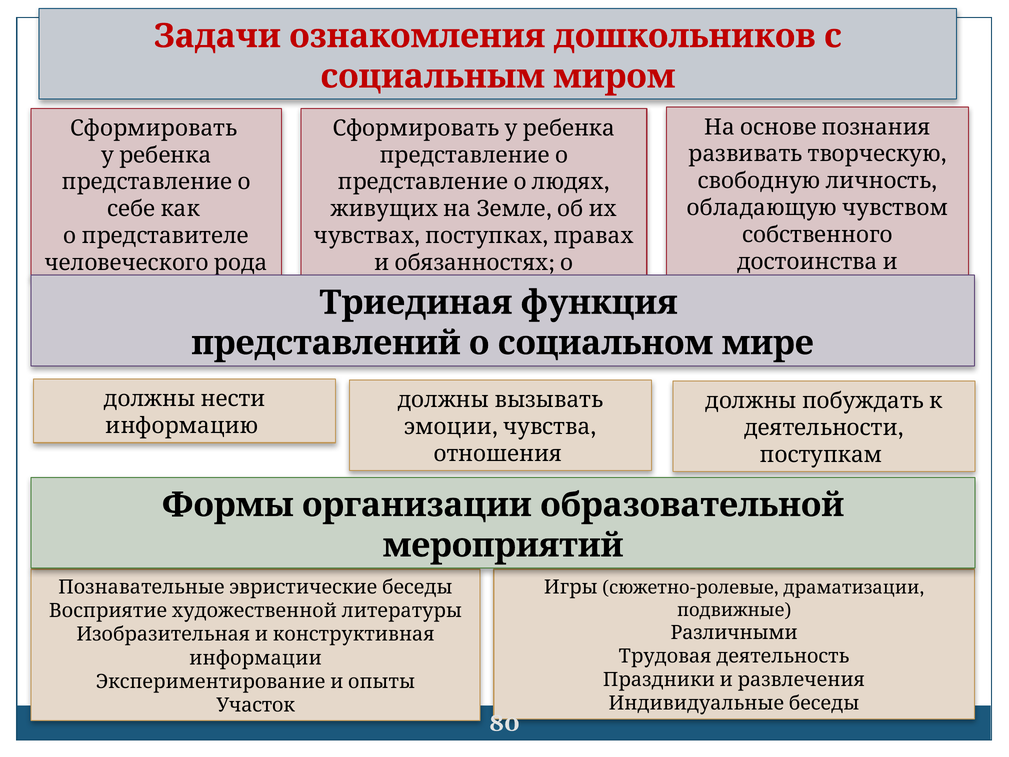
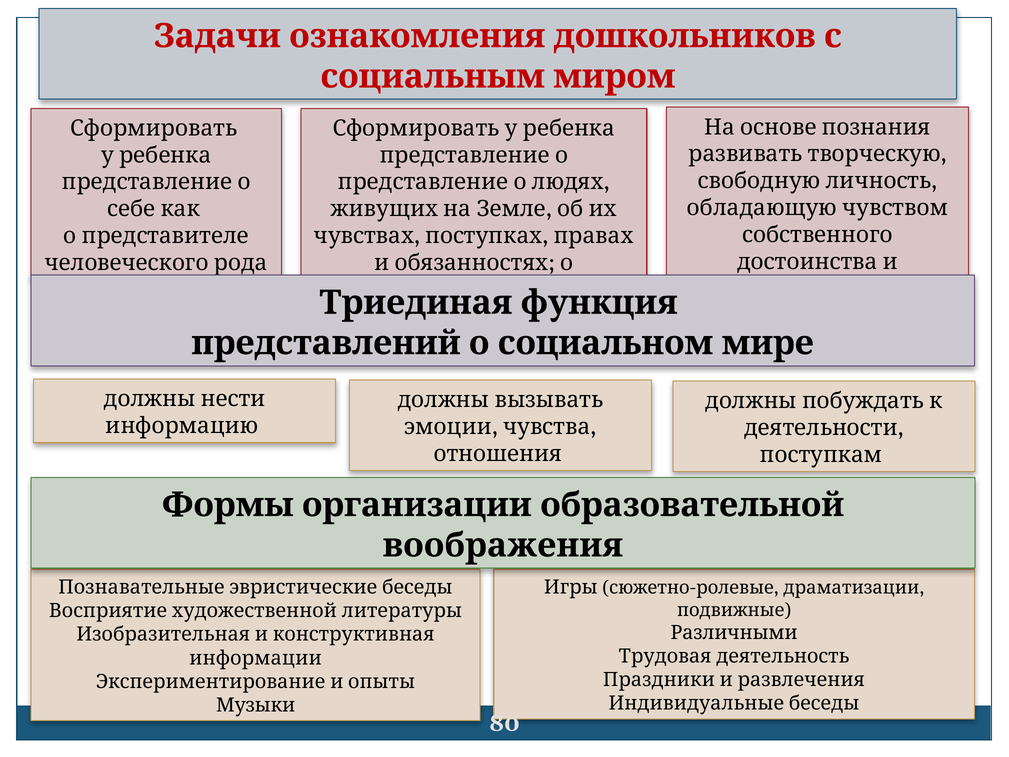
мероприятий: мероприятий -> воображения (503, 545)
Участок: Участок -> Музыки (256, 705)
